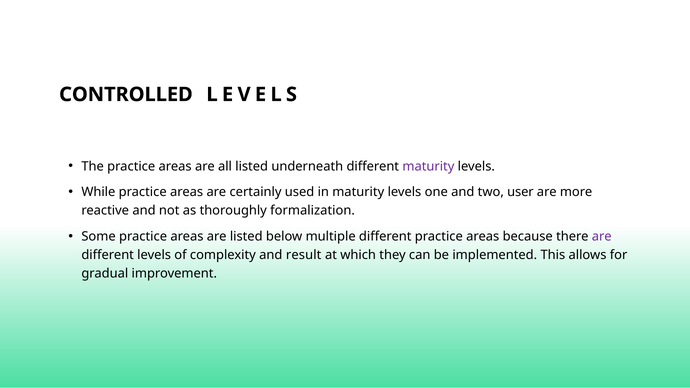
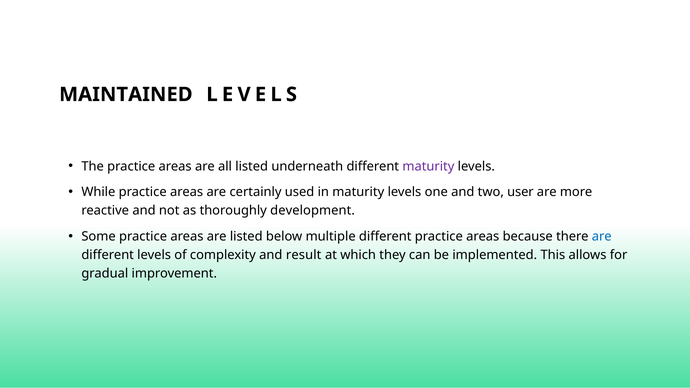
CONTROLLED: CONTROLLED -> MAINTAINED (126, 95)
formalization: formalization -> development (313, 211)
are colour: purple -> blue (602, 237)
